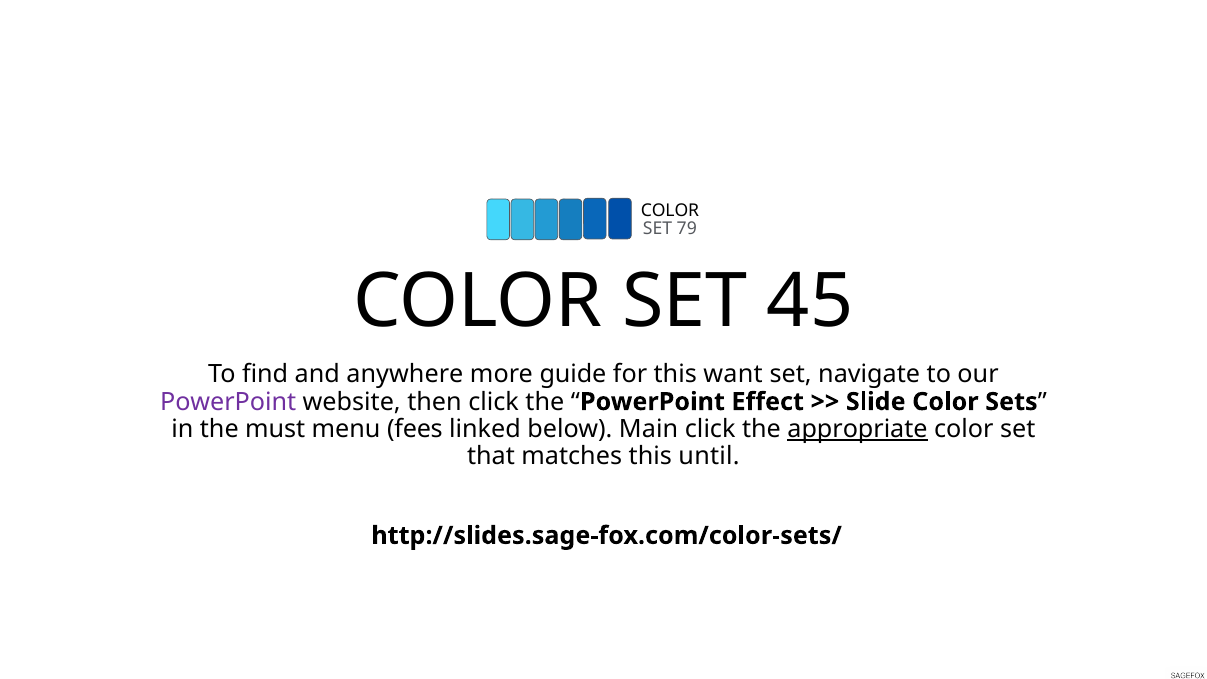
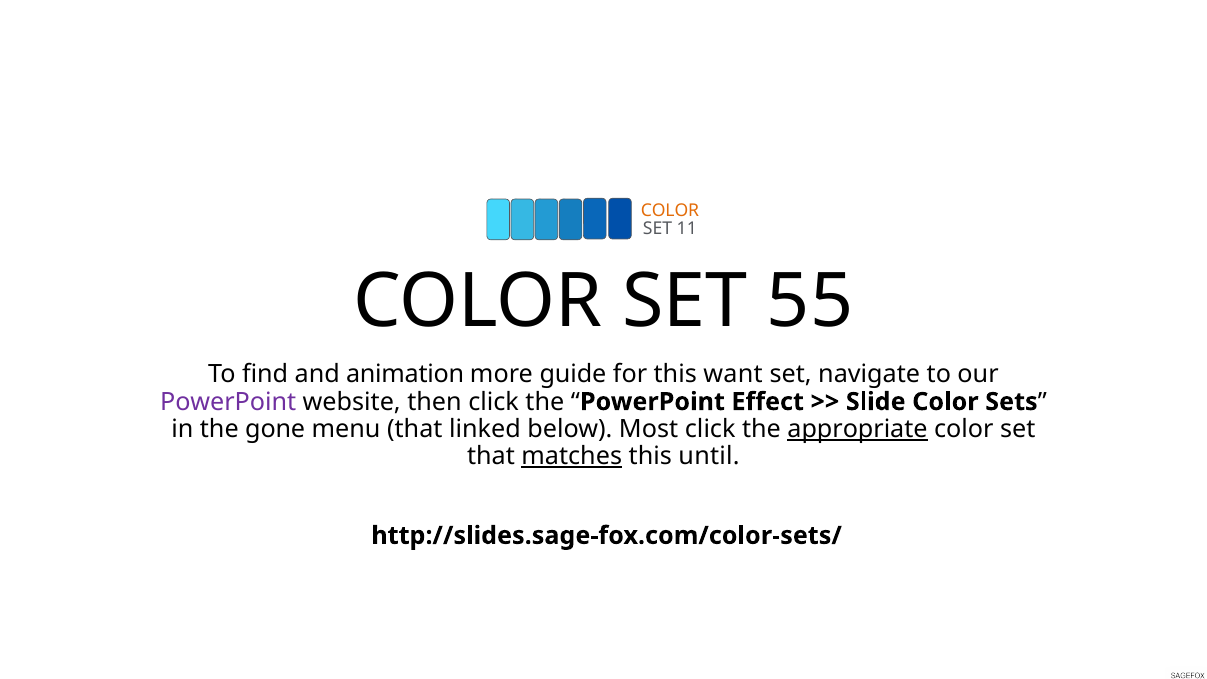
COLOR colour: black -> orange (670, 211)
79: 79 -> 11 (687, 229)
45: 45 -> 55 (810, 302)
anywhere: anywhere -> animation (405, 375)
must: must -> gone (275, 429)
menu fees: fees -> that (415, 429)
Main: Main -> Most (649, 429)
matches underline: none -> present (572, 456)
